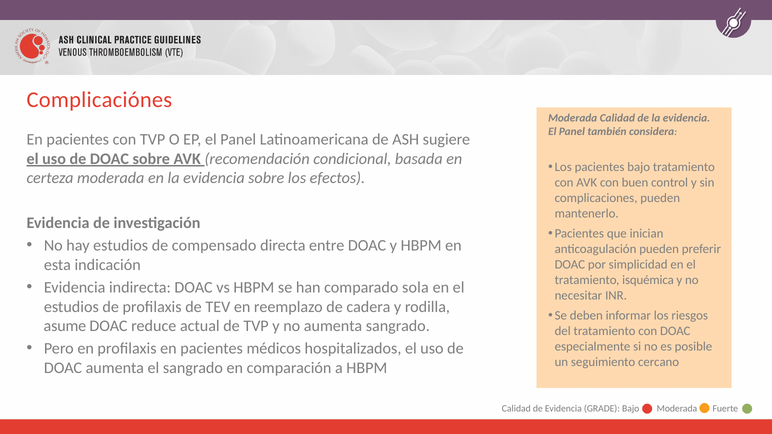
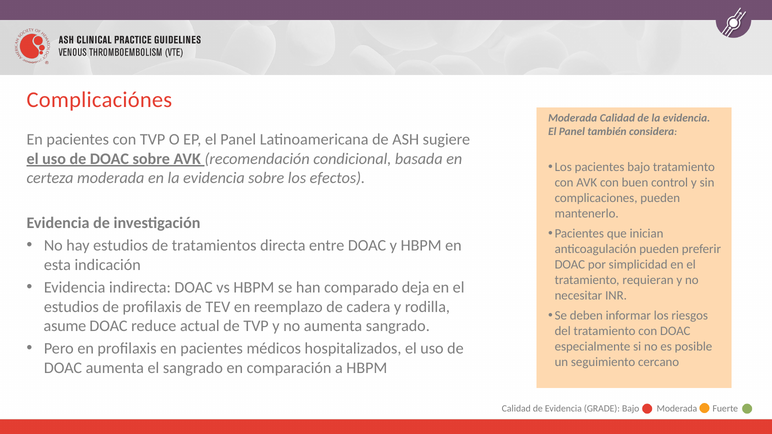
compensado: compensado -> tratamientos (214, 246)
isquémica: isquémica -> requieran (648, 280)
sola: sola -> deja (416, 288)
